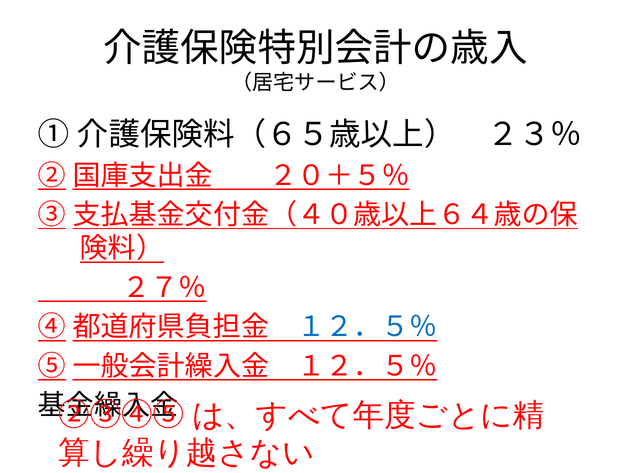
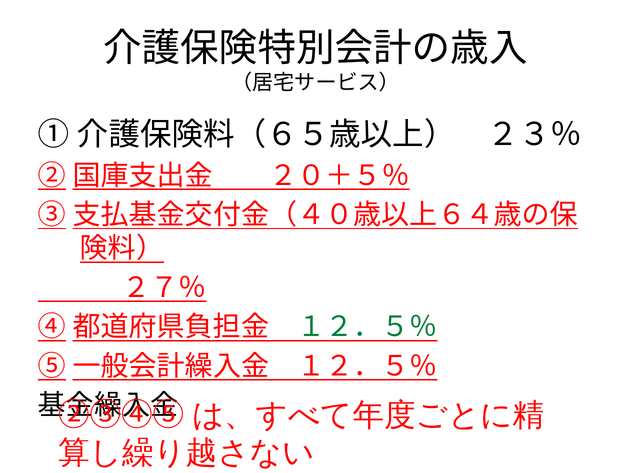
１２．５％ colour: blue -> green (367, 327)
